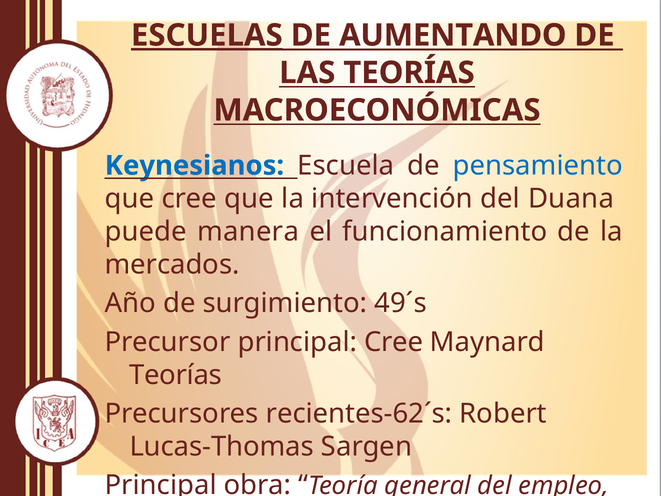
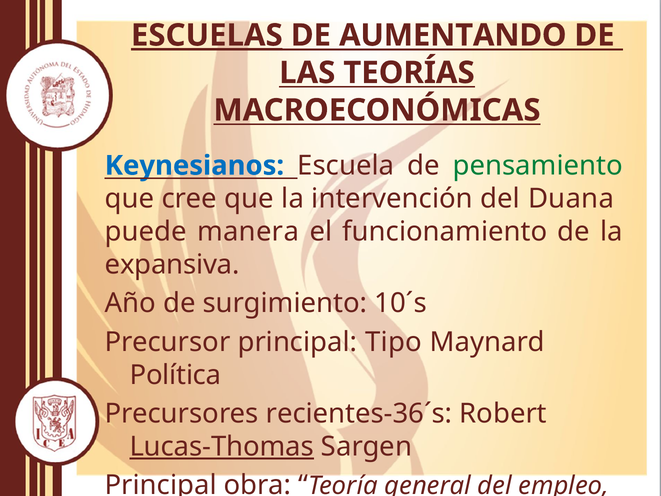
pensamiento colour: blue -> green (538, 166)
mercados: mercados -> expansiva (172, 265)
49´s: 49´s -> 10´s (401, 303)
principal Cree: Cree -> Tipo (393, 342)
Teorías: Teorías -> Política (175, 375)
recientes-62´s: recientes-62´s -> recientes-36´s (359, 413)
Lucas-Thomas underline: none -> present (222, 446)
